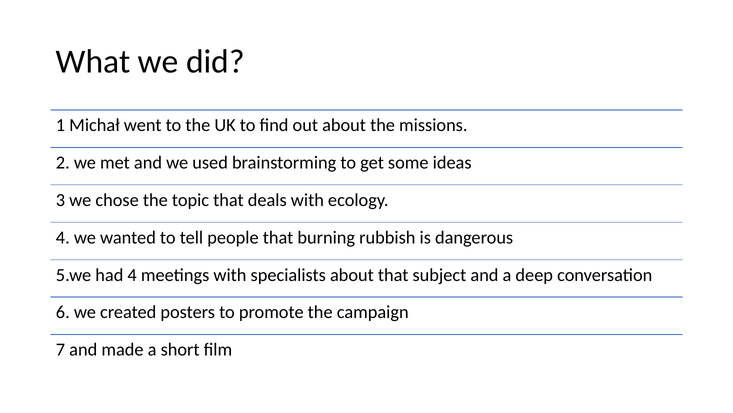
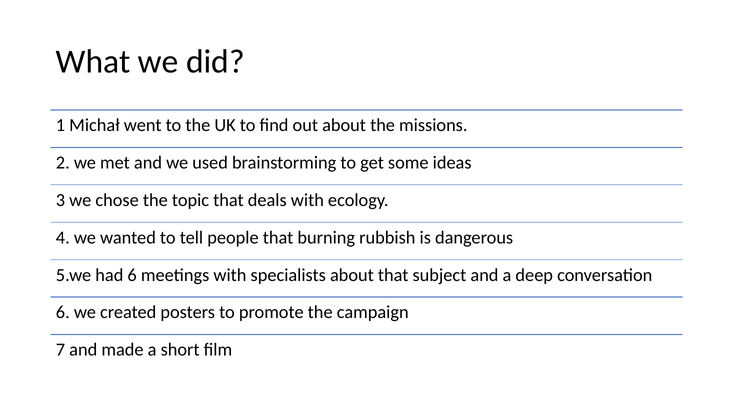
had 4: 4 -> 6 (132, 275)
